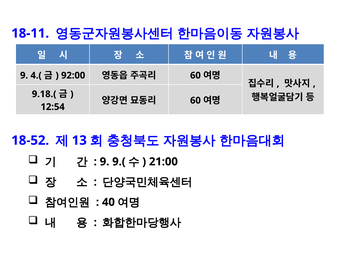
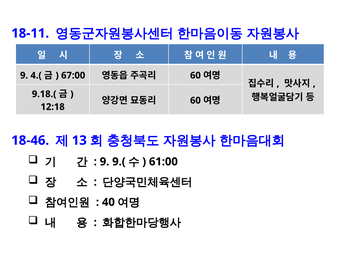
92:00: 92:00 -> 67:00 (73, 75)
12:54: 12:54 -> 12:18 (53, 107)
18-52: 18-52 -> 18-46 (30, 140)
21:00: 21:00 -> 61:00 (163, 162)
